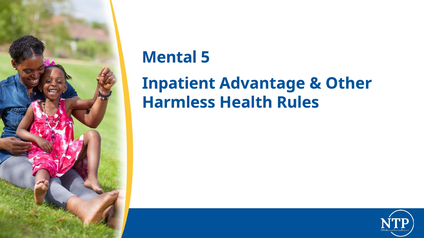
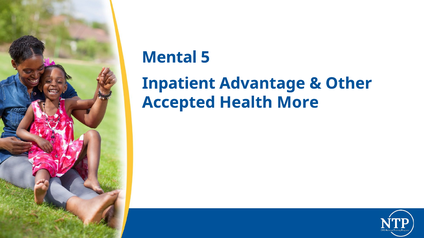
Harmless: Harmless -> Accepted (179, 103)
Rules: Rules -> More (298, 103)
